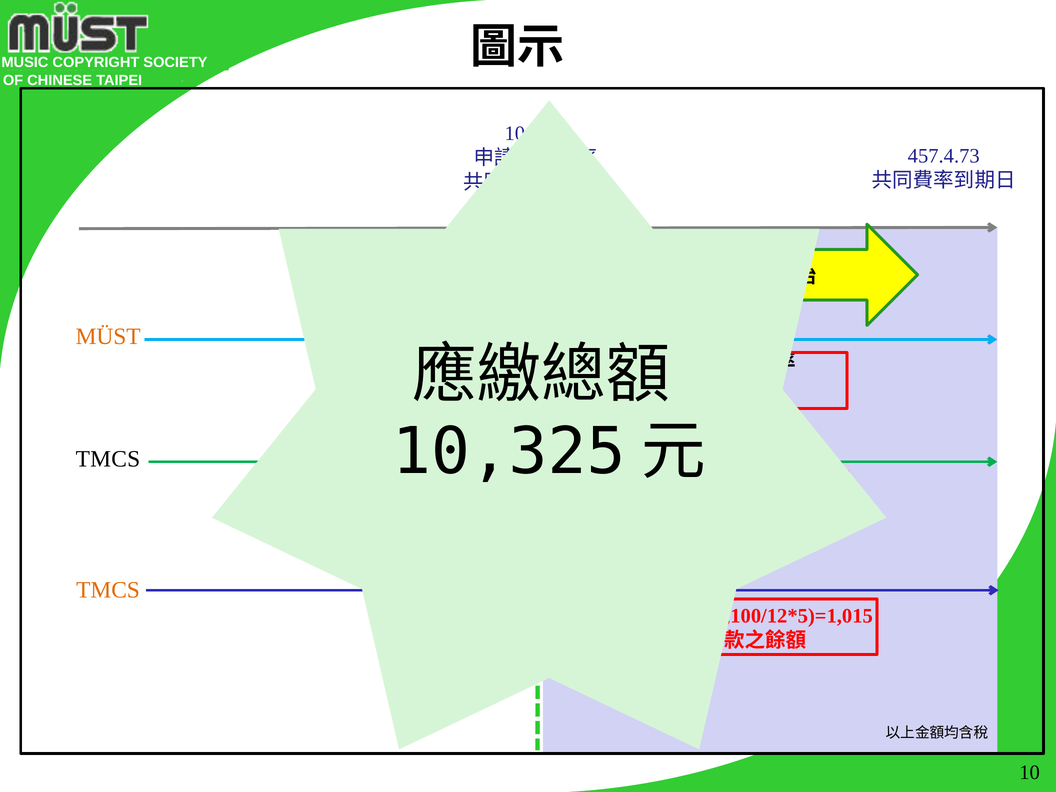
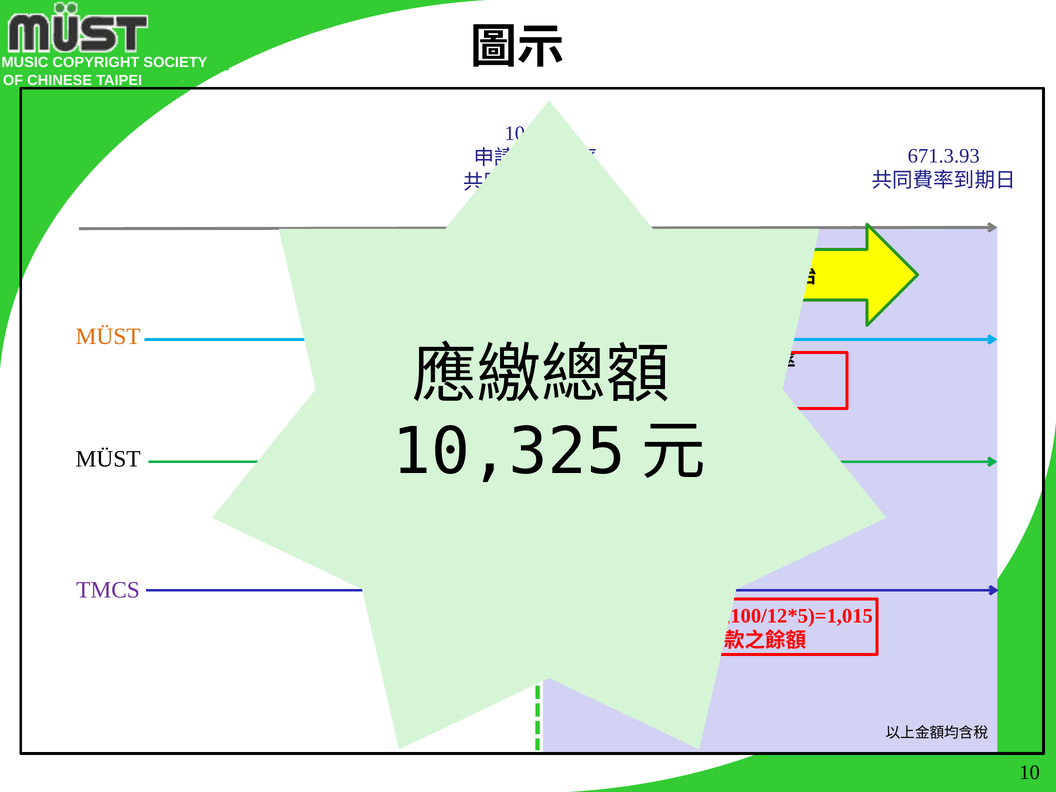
457.4.73: 457.4.73 -> 671.3.93 (944, 156)
TMCS: TMCS -> MÜST (108, 459)
TMCS colour: orange -> purple (108, 590)
